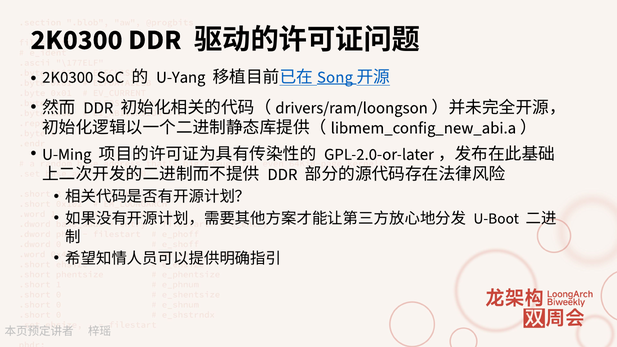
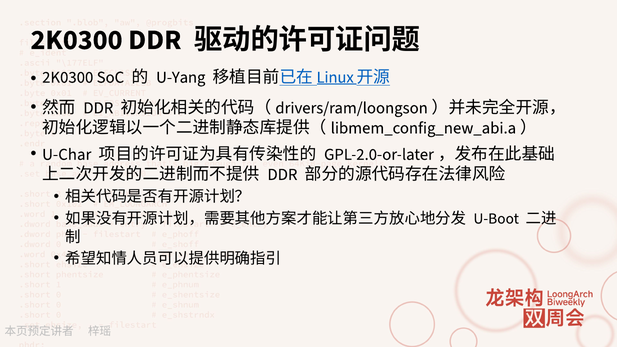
Song: Song -> Linux (335, 77)
U-Ming: U-Ming -> U-Char (67, 154)
